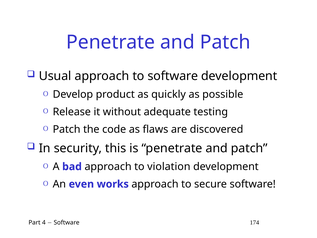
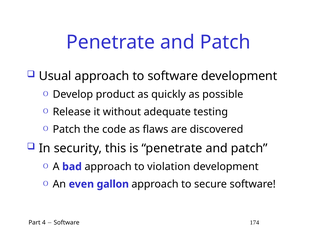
works: works -> gallon (113, 184)
